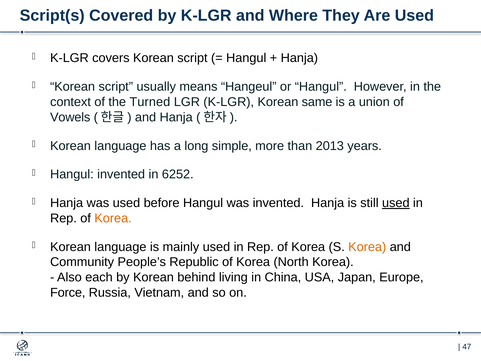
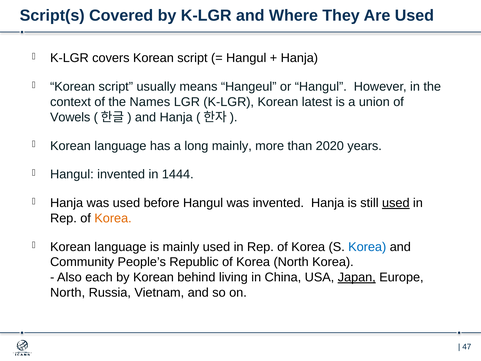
Turned: Turned -> Names (150, 102)
same: same -> latest (317, 102)
long simple: simple -> mainly (232, 146)
2013: 2013 -> 2020 (330, 146)
6252: 6252 -> 1444 (178, 174)
Korea colour: orange -> blue (367, 247)
Japan underline: none -> present (357, 277)
Force: Force -> North (68, 292)
